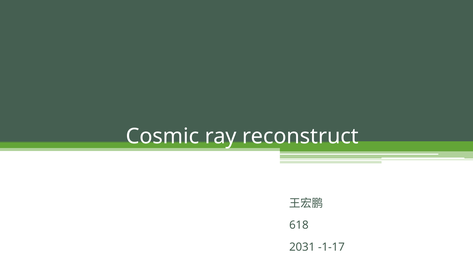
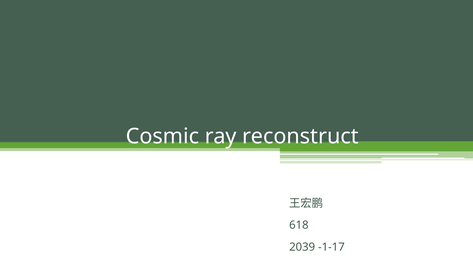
2031: 2031 -> 2039 (302, 247)
